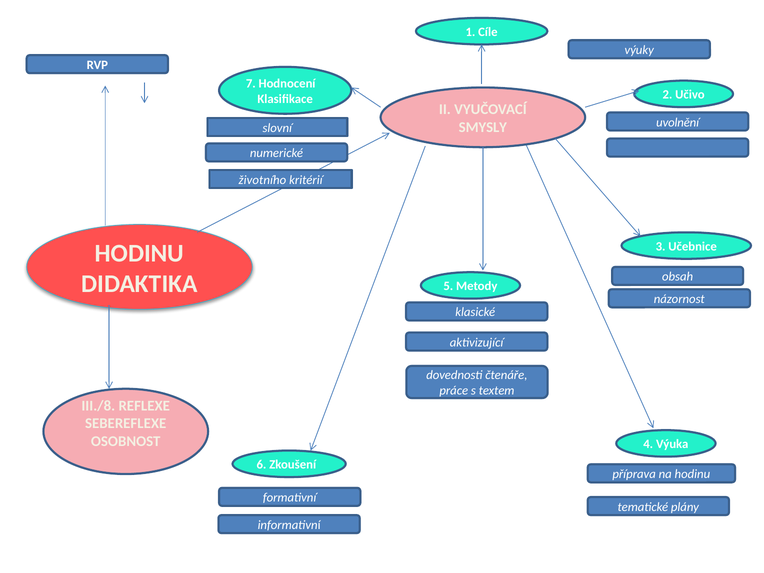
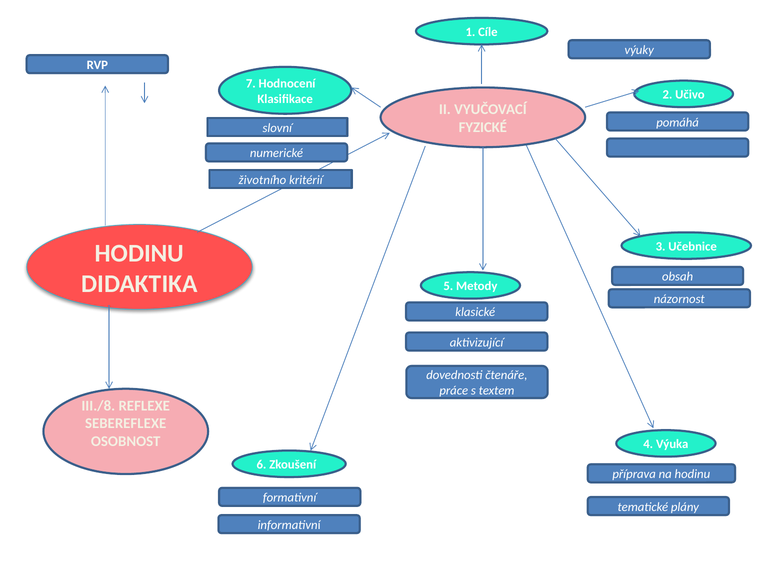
uvolnění: uvolnění -> pomáhá (678, 122)
SMYSLY: SMYSLY -> FYZICKÉ (483, 127)
